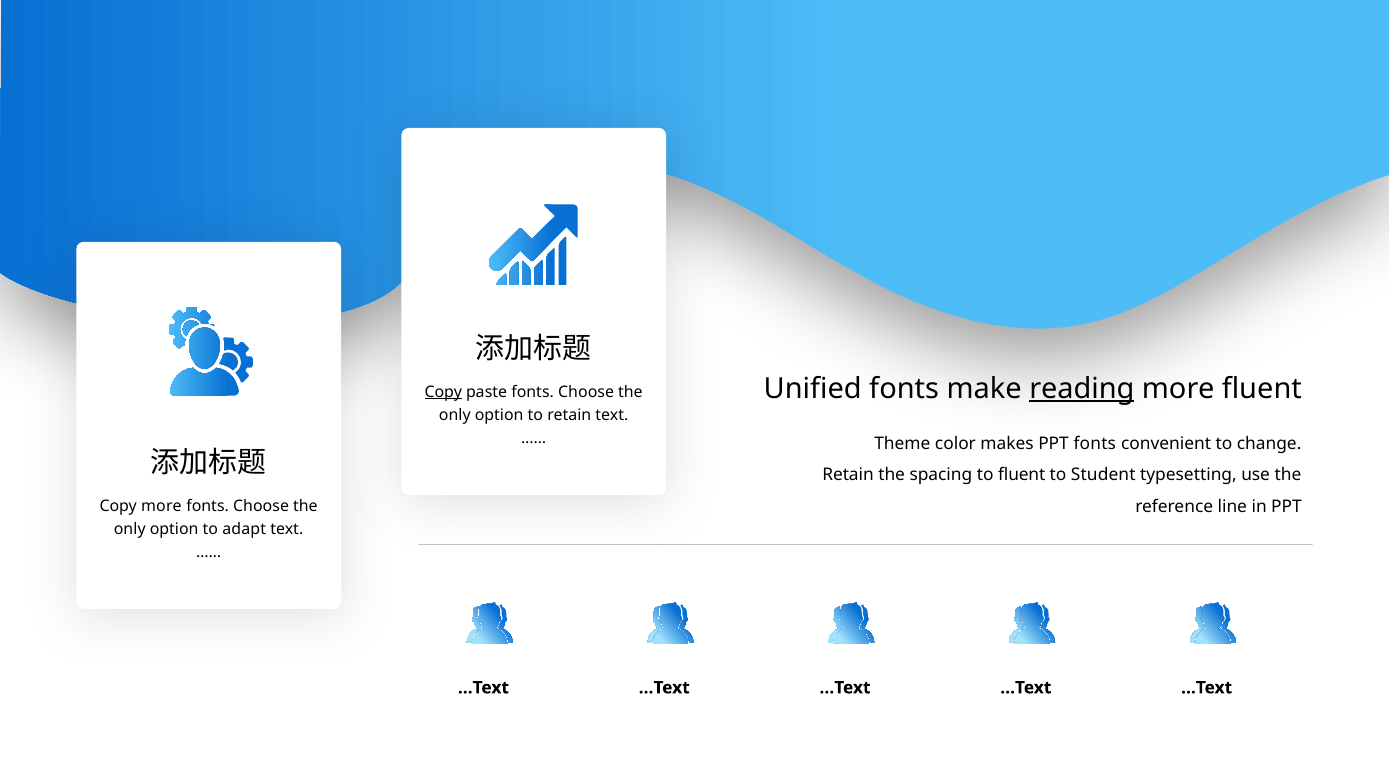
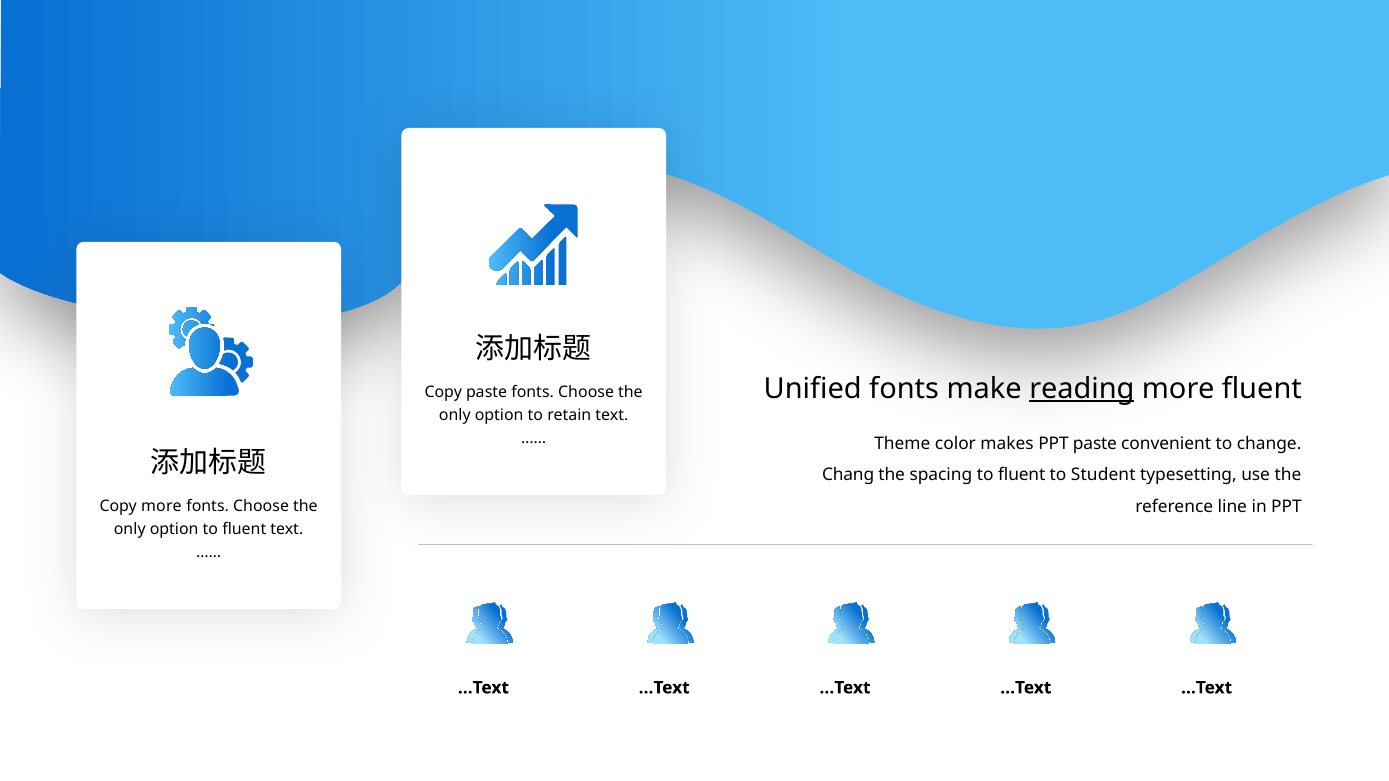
Copy underline: present -> none (443, 392)
PPT fonts: fonts -> paste (1095, 444)
Retain: Retain -> Chang (848, 475)
option to adapt: adapt -> fluent (244, 529)
